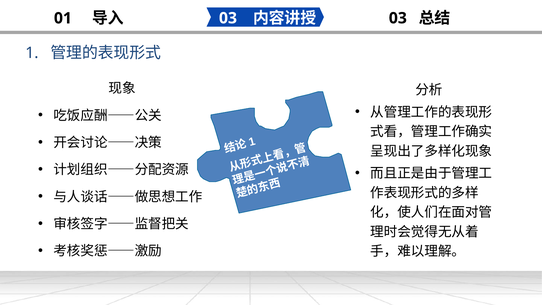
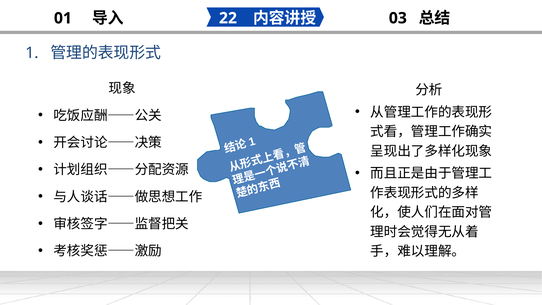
03: 03 -> 22 (228, 18)
